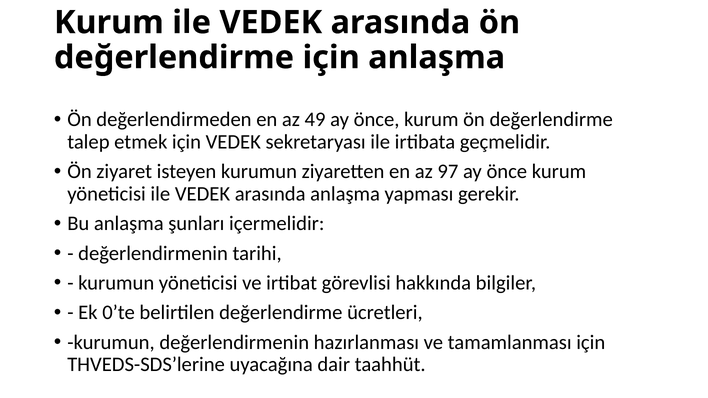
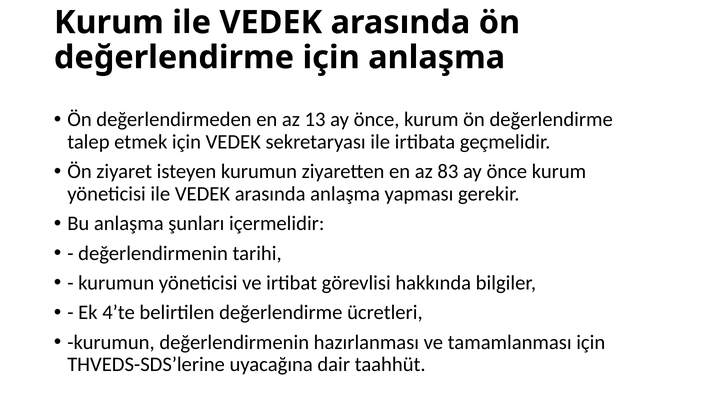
49: 49 -> 13 (315, 120)
97: 97 -> 83 (448, 172)
0’te: 0’te -> 4’te (119, 313)
